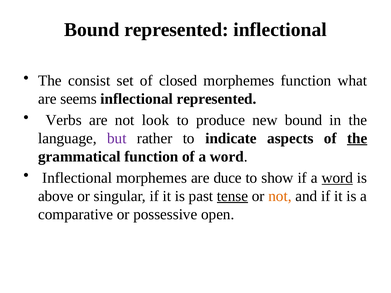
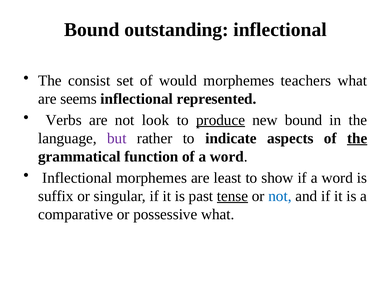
Bound represented: represented -> outstanding (176, 30)
closed: closed -> would (178, 81)
morphemes function: function -> teachers (306, 81)
produce underline: none -> present (221, 120)
duce: duce -> least (228, 178)
word underline: present -> none (337, 178)
above: above -> suffix (56, 196)
not colour: orange -> blue (280, 196)
possessive open: open -> what (218, 214)
